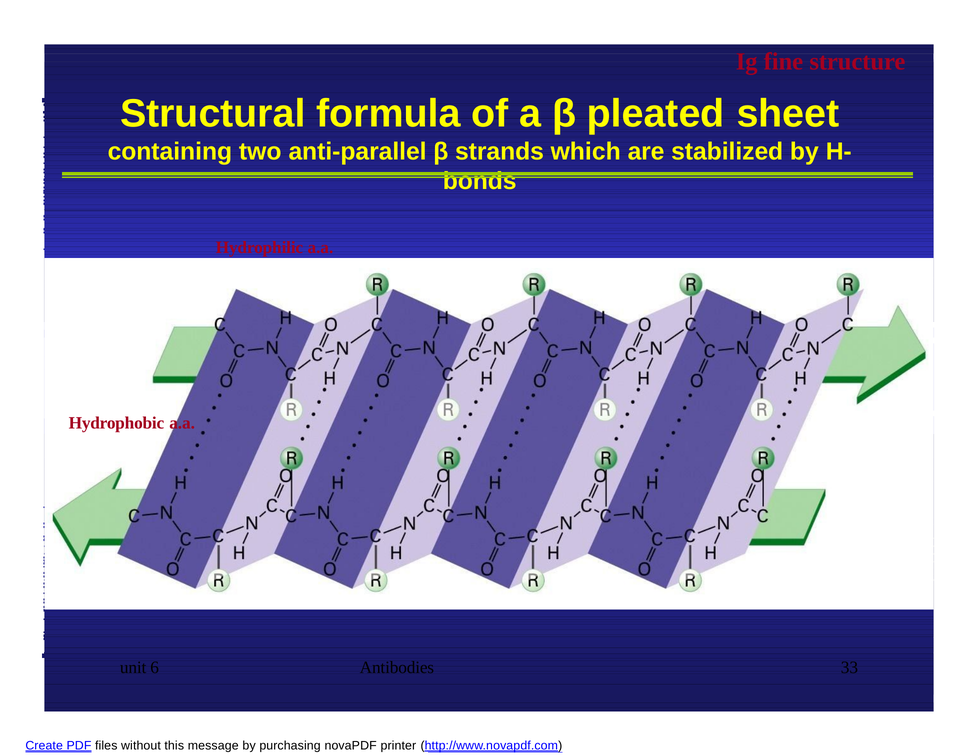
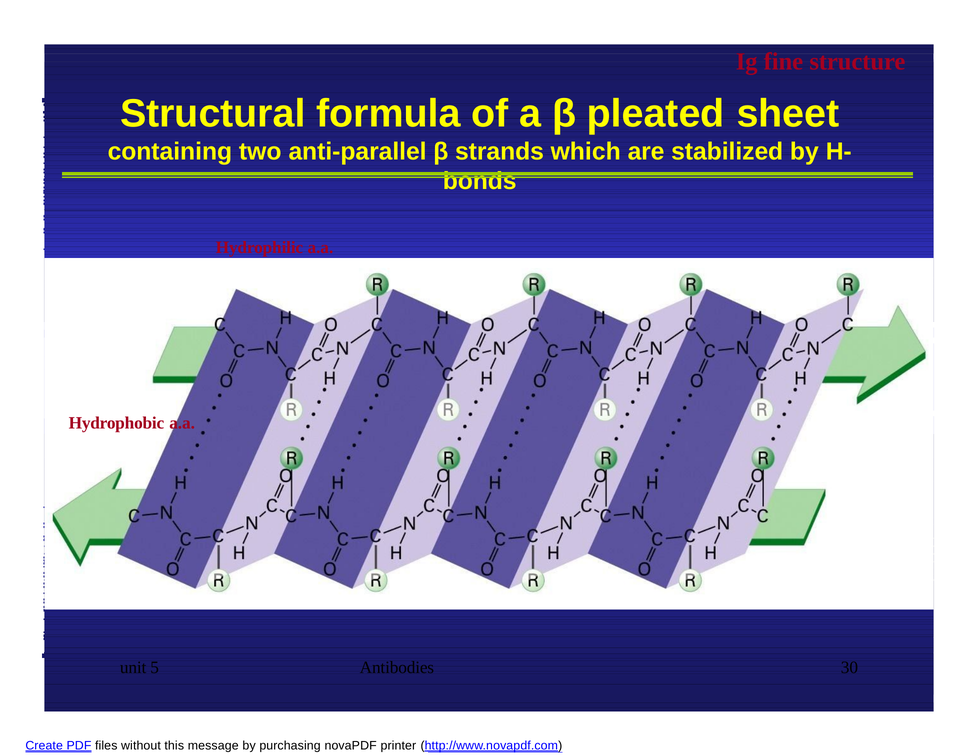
6: 6 -> 5 (155, 667)
33: 33 -> 30 (849, 667)
